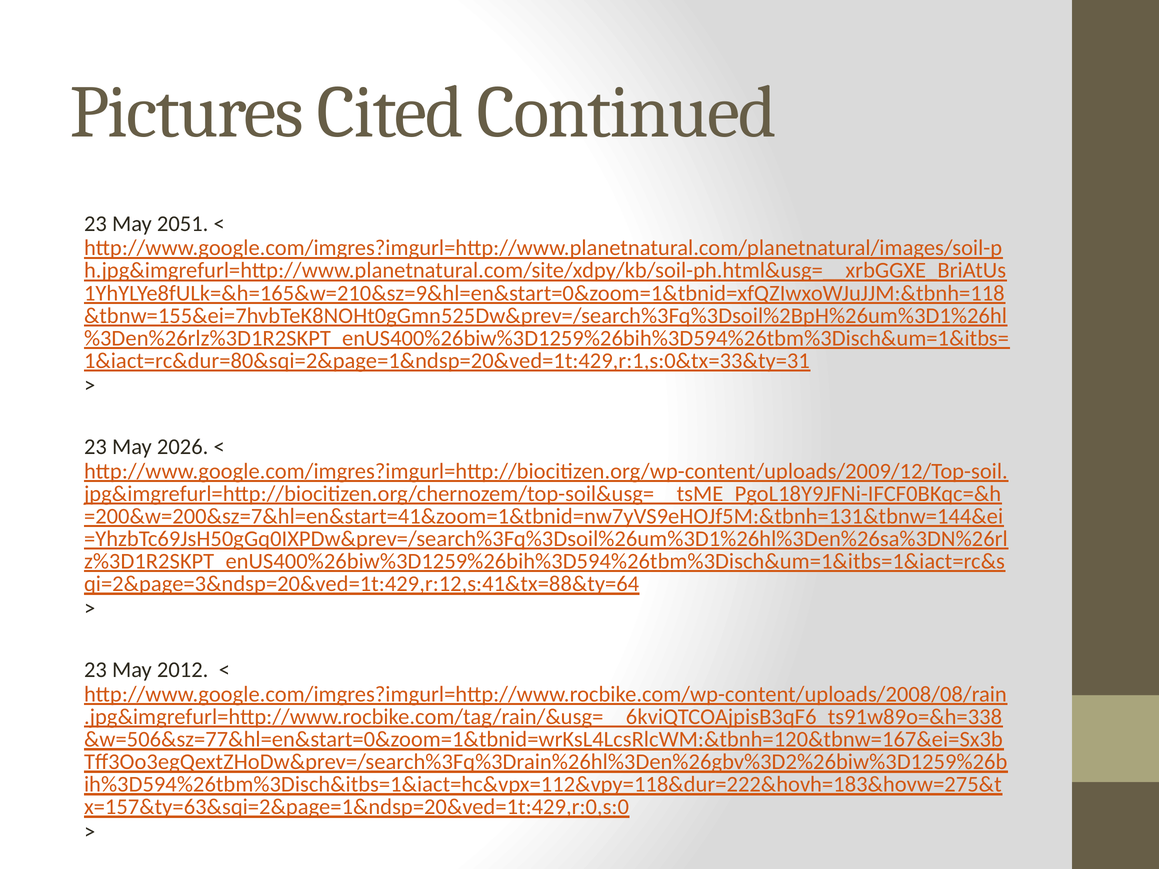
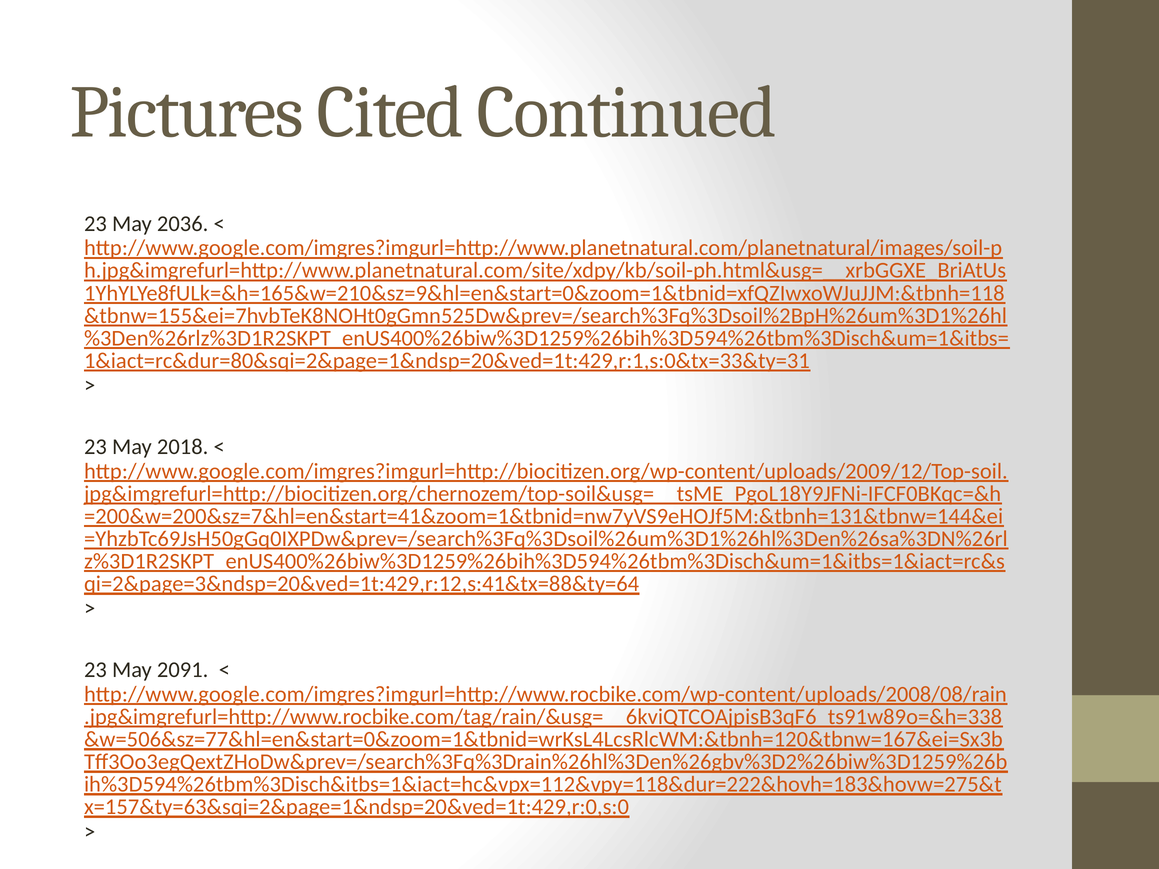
2051: 2051 -> 2036 (183, 224)
2026: 2026 -> 2018 (183, 447)
2012: 2012 -> 2091 (183, 670)
